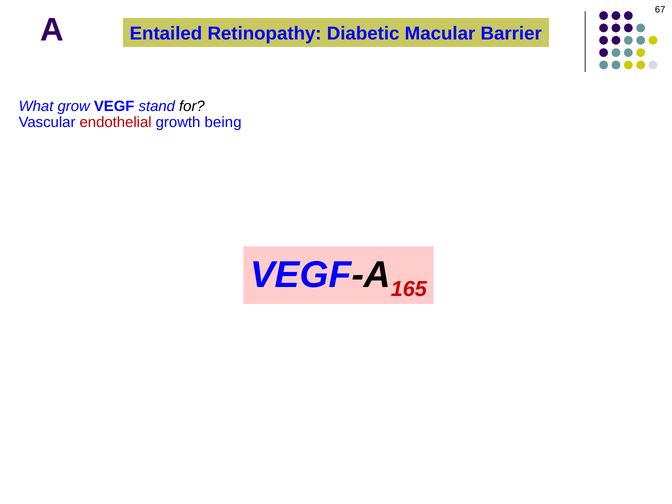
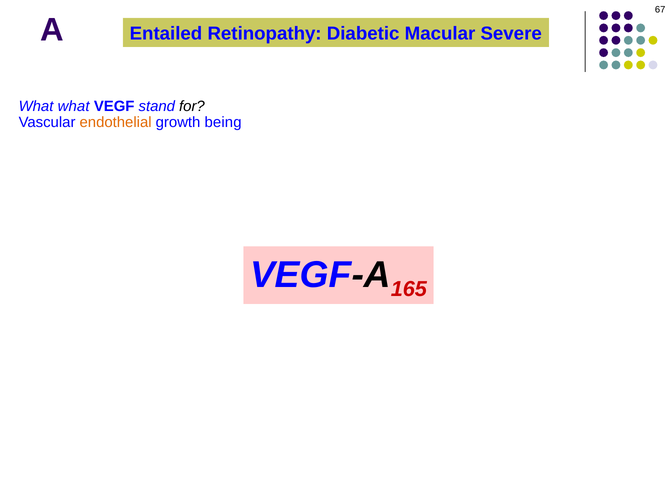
Barrier: Barrier -> Severe (511, 34)
What grow: grow -> what (74, 106)
endothelial colour: red -> orange (116, 122)
